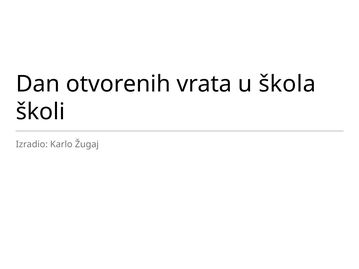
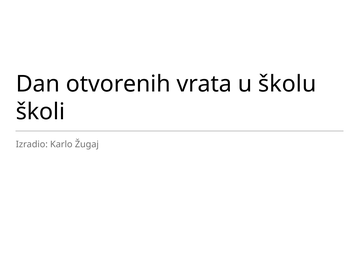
škola: škola -> školu (287, 84)
